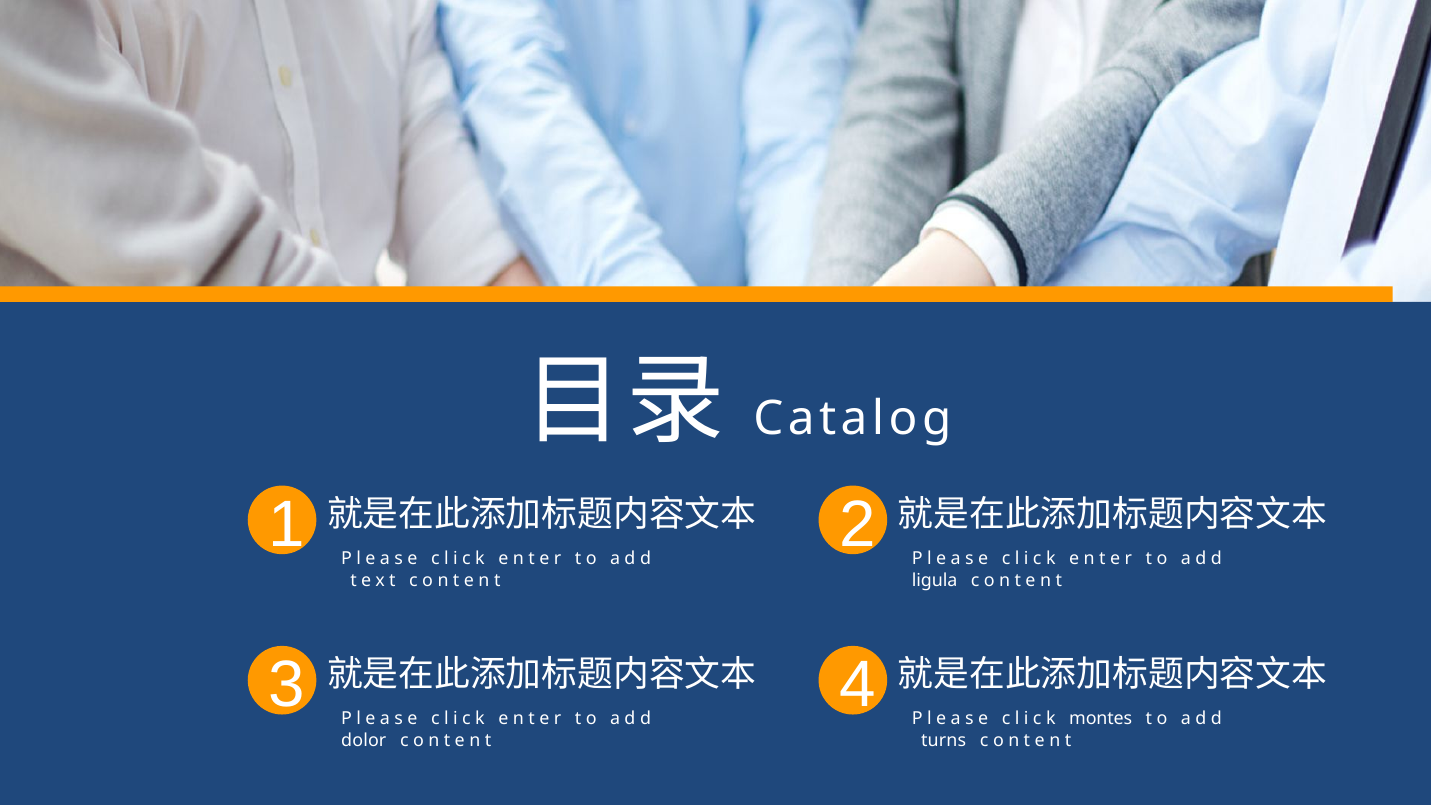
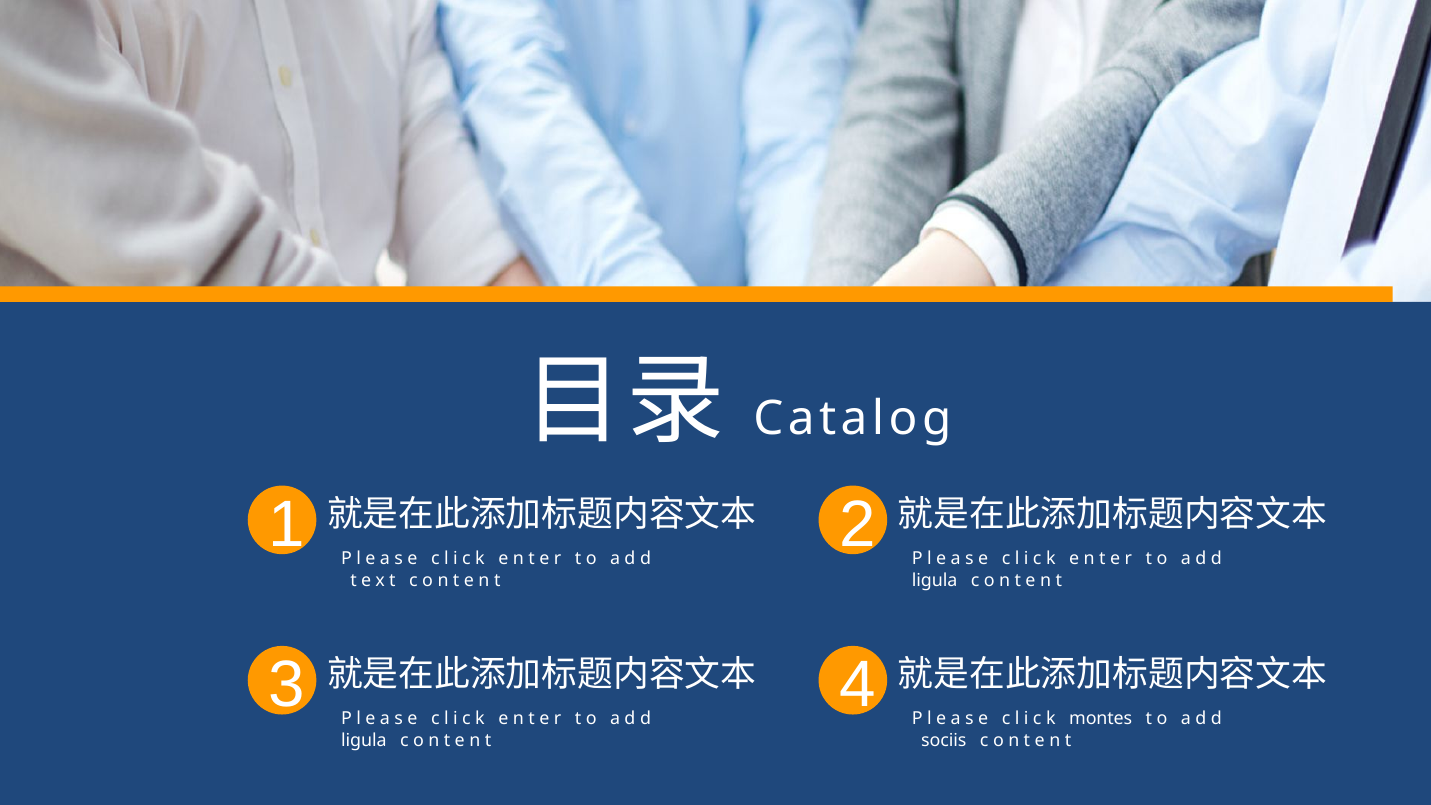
dolor: dolor -> ligula (364, 740)
turns: turns -> sociis (944, 740)
